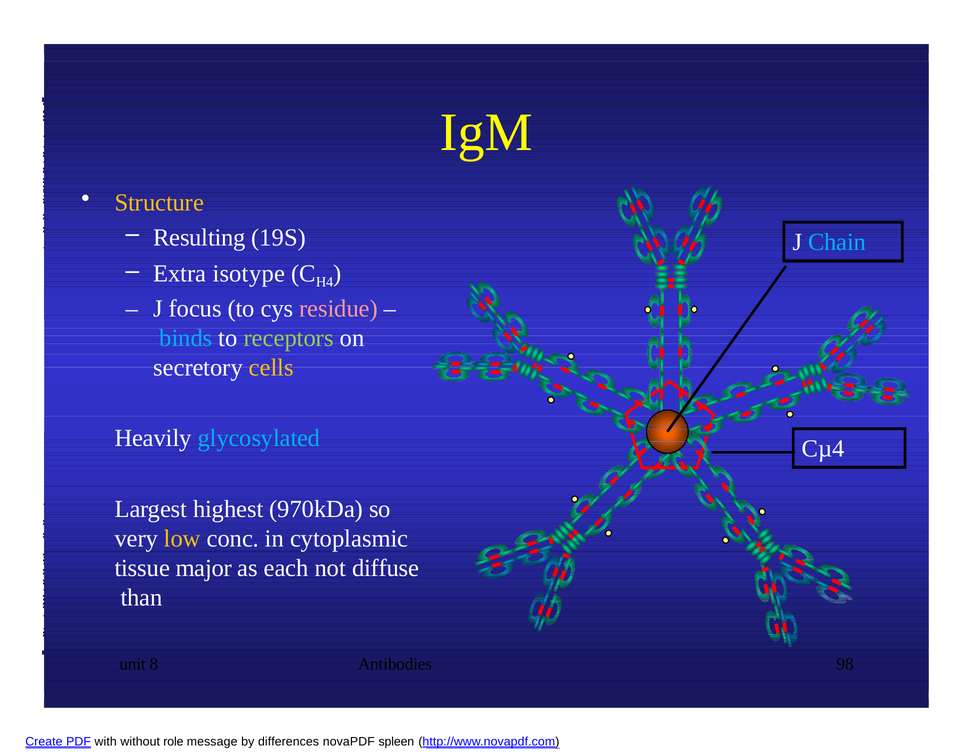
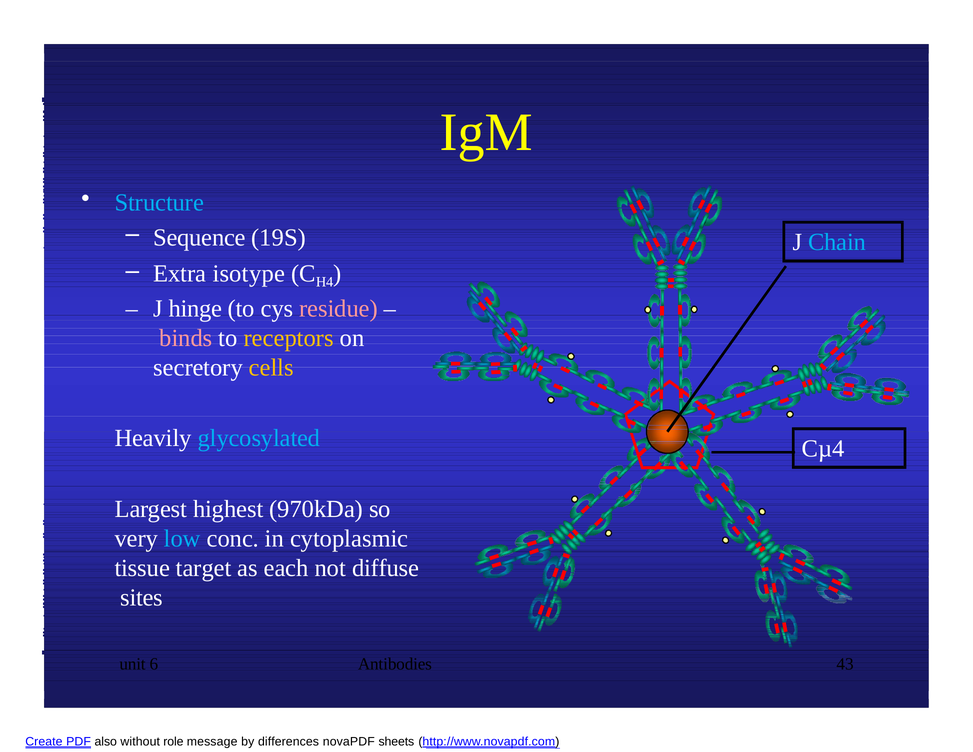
Structure colour: yellow -> light blue (159, 202)
Resulting: Resulting -> Sequence (199, 238)
focus: focus -> hinge (195, 309)
binds colour: light blue -> pink (186, 338)
receptors colour: light green -> yellow (289, 338)
low colour: yellow -> light blue (182, 539)
major: major -> target (204, 568)
than: than -> sites (142, 598)
8: 8 -> 6 (154, 664)
98: 98 -> 43 (845, 664)
with: with -> also (106, 741)
spleen: spleen -> sheets (396, 741)
